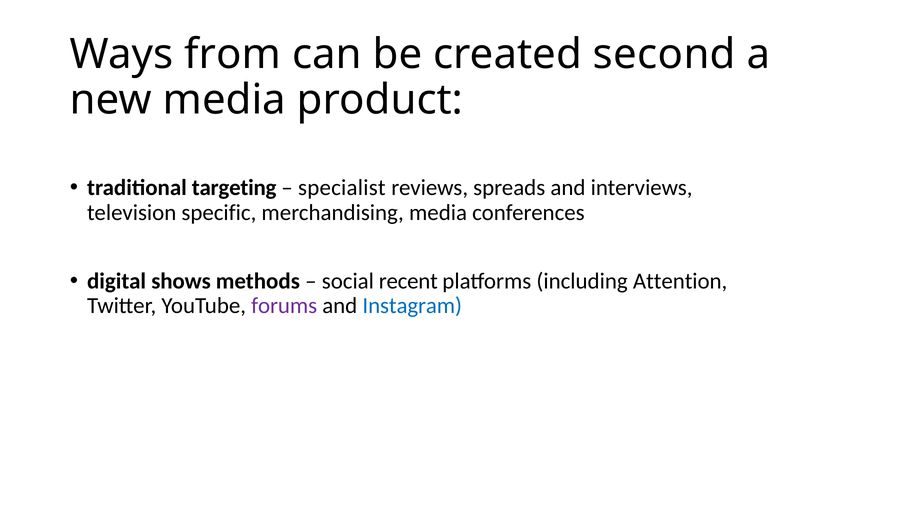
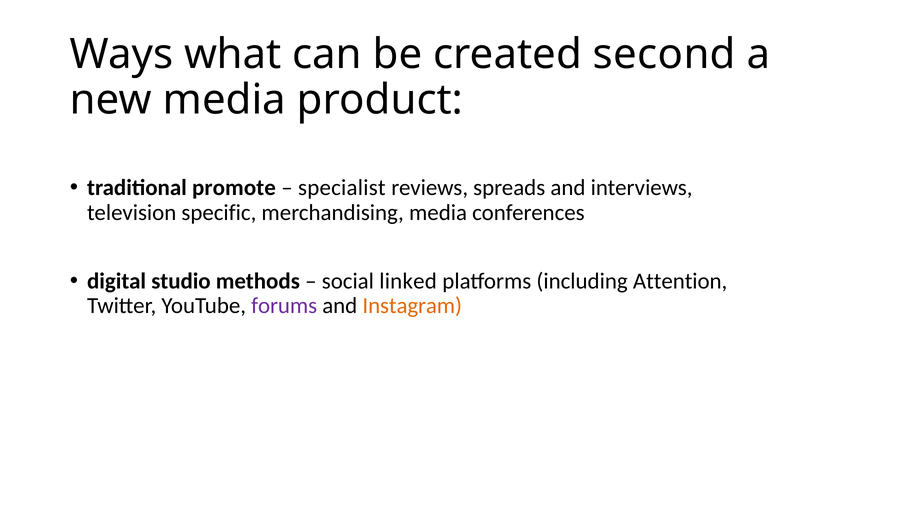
from: from -> what (233, 54)
targeting: targeting -> promote (234, 188)
shows: shows -> studio (181, 281)
recent: recent -> linked (408, 281)
Instagram colour: blue -> orange (412, 306)
